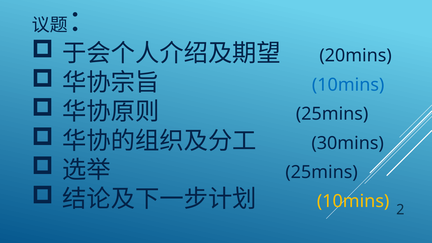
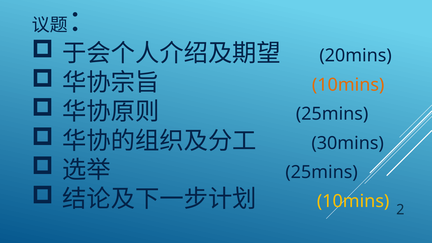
10mins colour: blue -> orange (348, 85)
